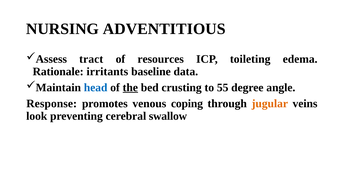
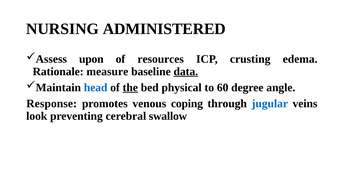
ADVENTITIOUS: ADVENTITIOUS -> ADMINISTERED (164, 29)
tract: tract -> upon (91, 59)
toileting: toileting -> crusting (250, 59)
irritants: irritants -> measure (107, 71)
data underline: none -> present (186, 71)
crusting: crusting -> physical (182, 87)
55: 55 -> 60 (223, 87)
jugular colour: orange -> blue (270, 103)
